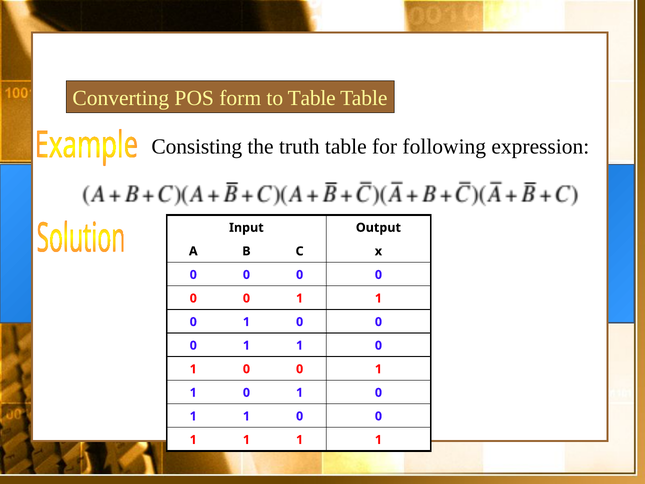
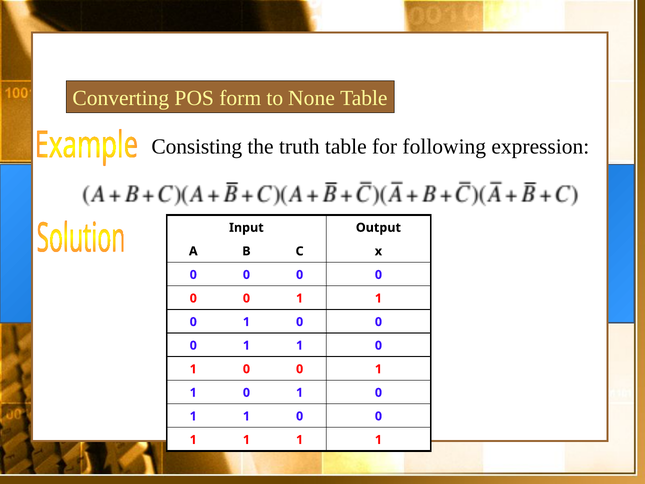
to Table: Table -> None (312, 98)
